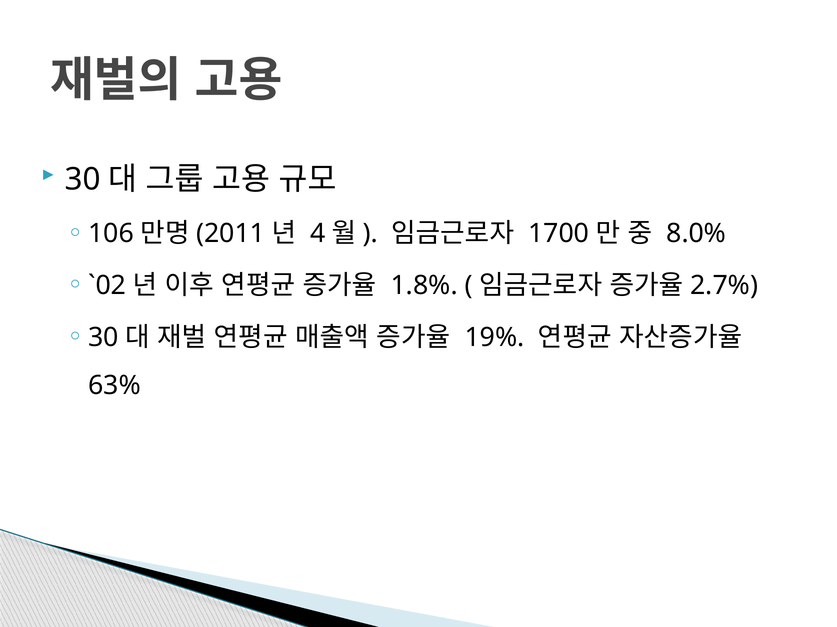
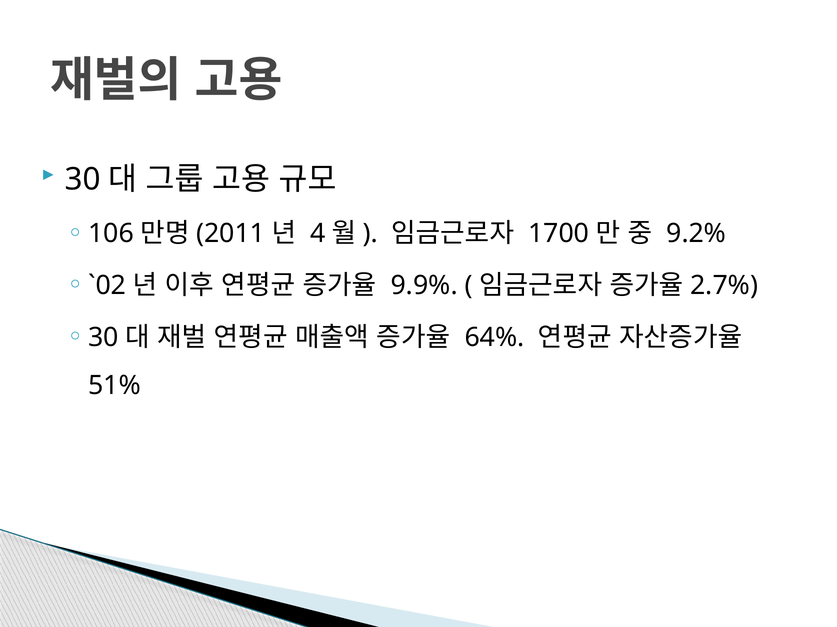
8.0%: 8.0% -> 9.2% (696, 234)
1.8%: 1.8% -> 9.9% (424, 286)
19%: 19% -> 64% (495, 338)
63%: 63% -> 51% (115, 386)
